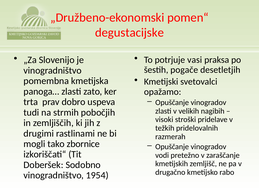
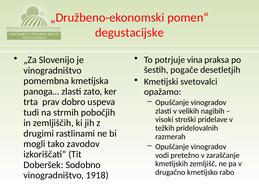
vasi: vasi -> vina (195, 60)
zbornice: zbornice -> zavodov (83, 144)
1954: 1954 -> 1918 (97, 176)
